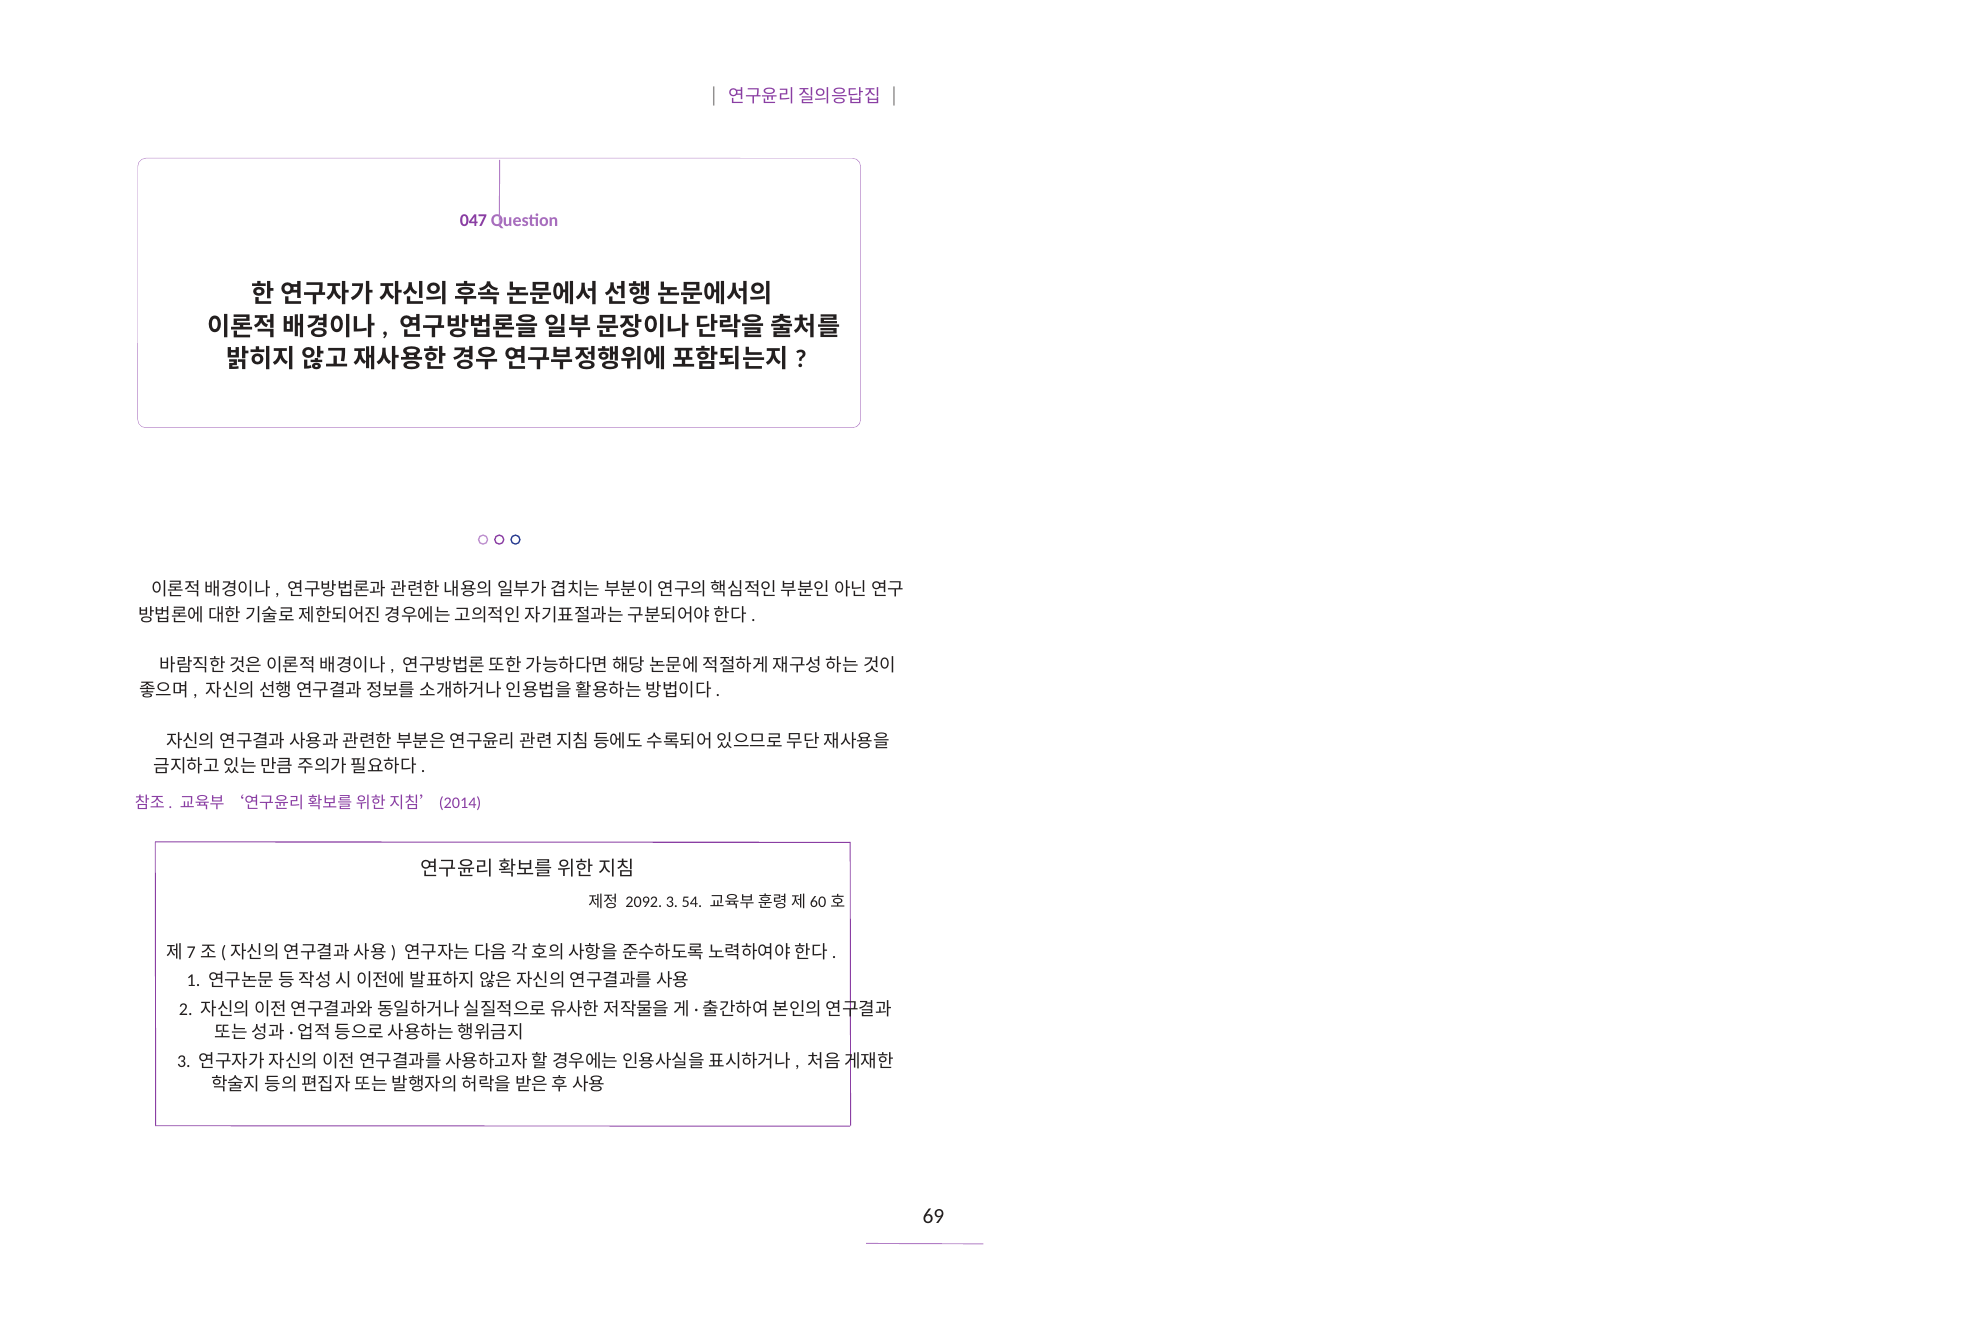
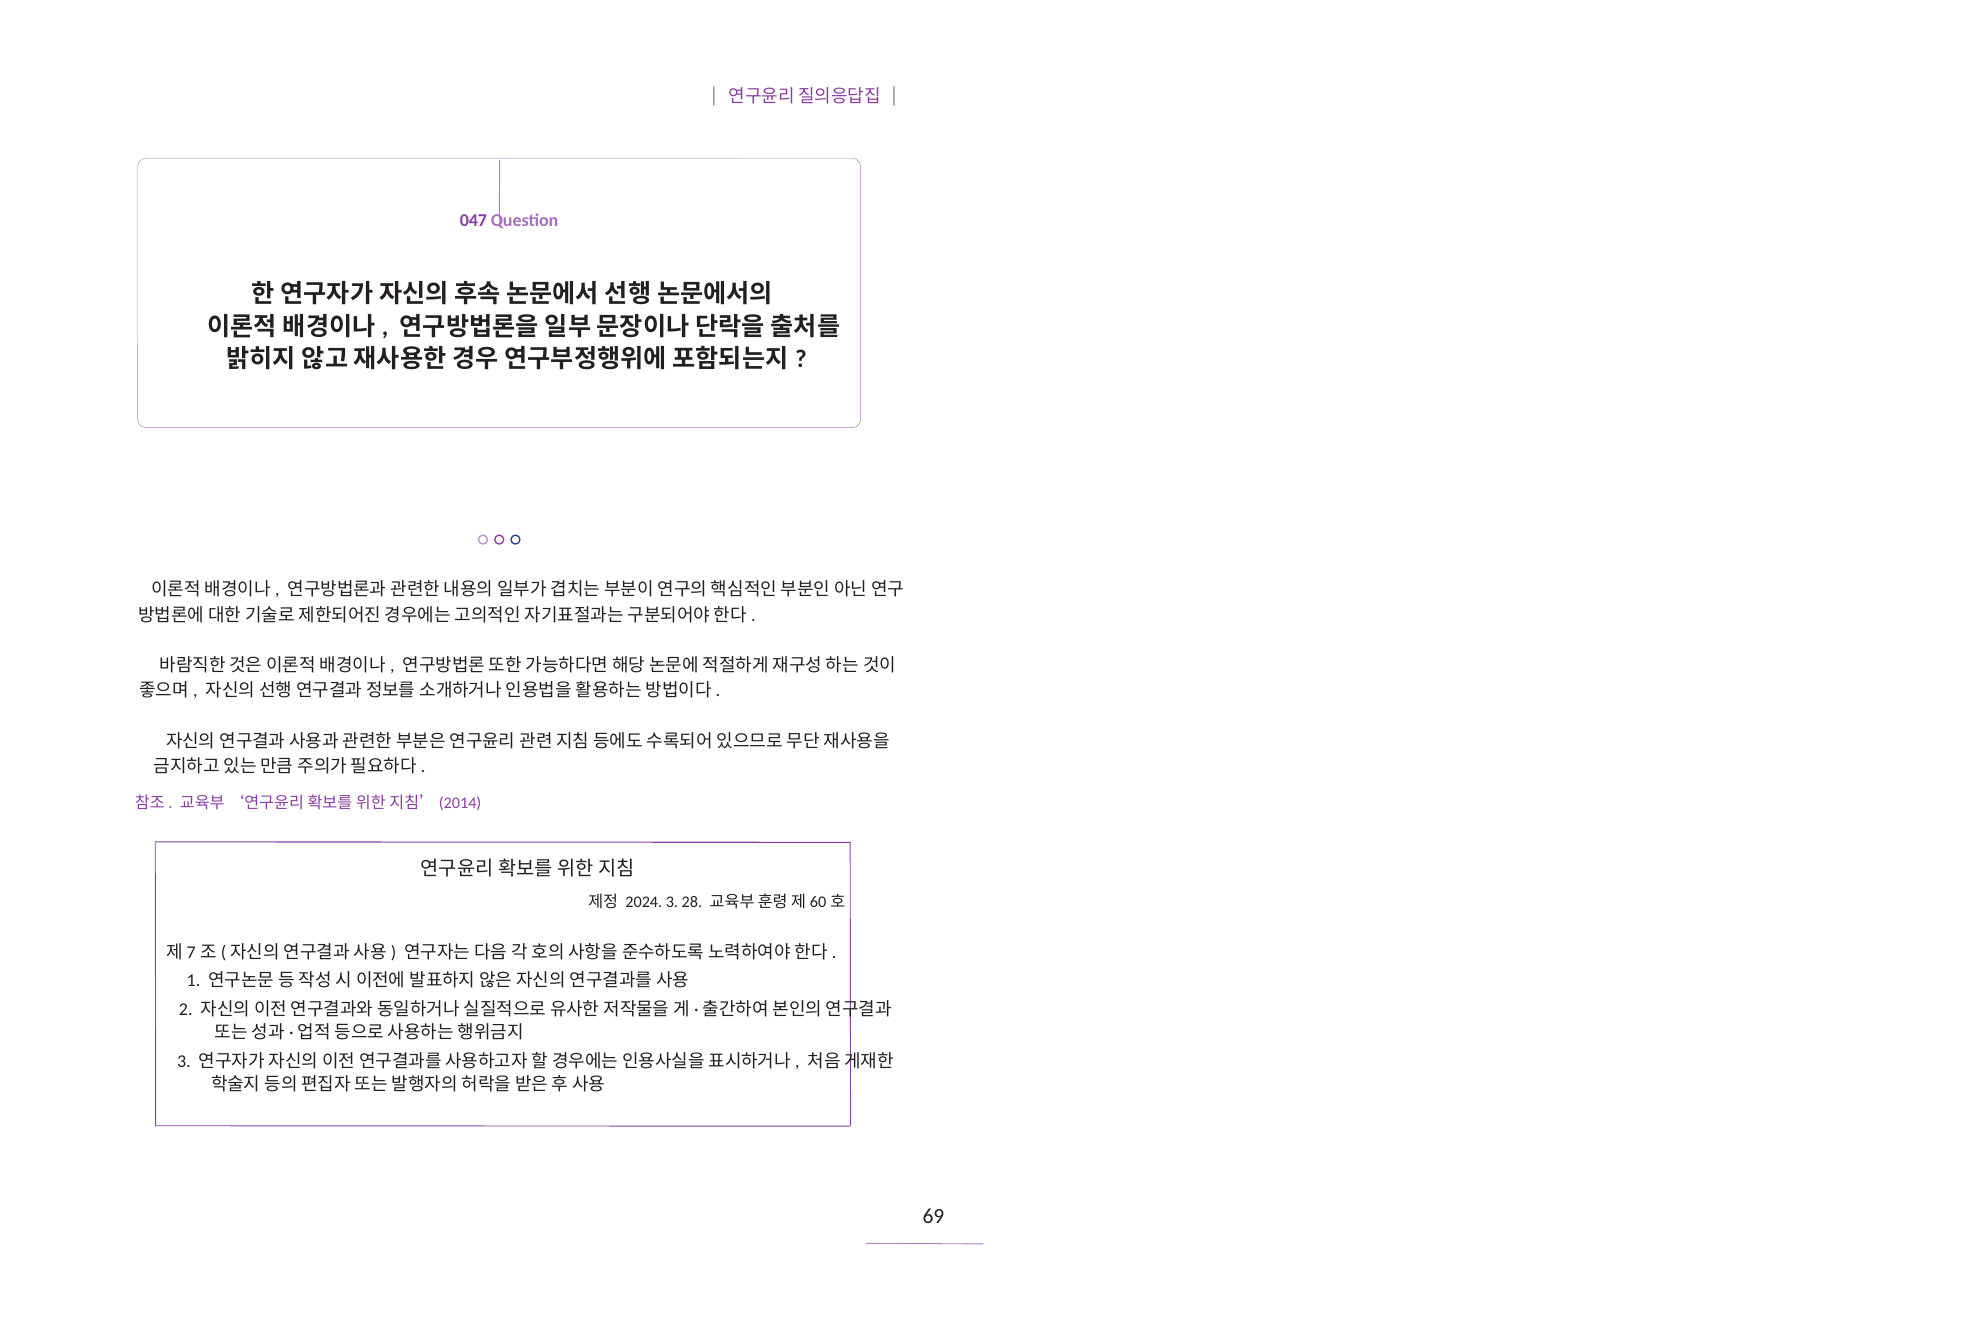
2092: 2092 -> 2024 (644, 902)
54: 54 -> 28 (692, 902)
